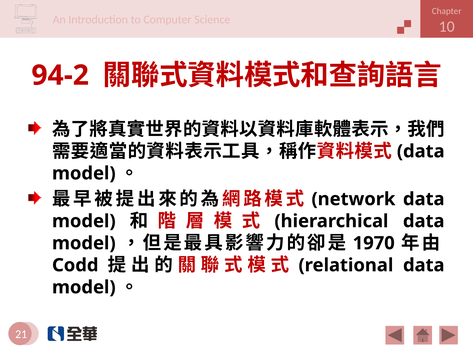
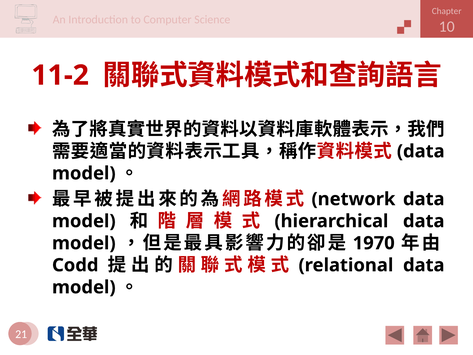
94-2: 94-2 -> 11-2 (60, 75)
